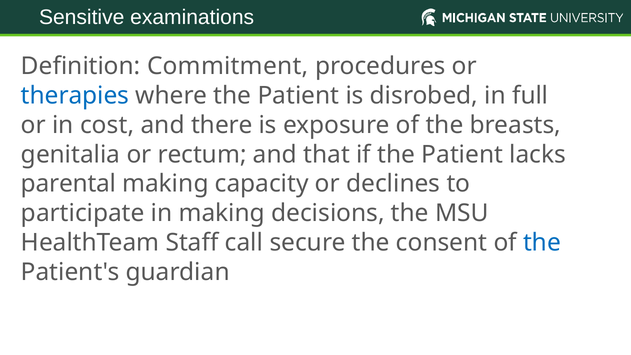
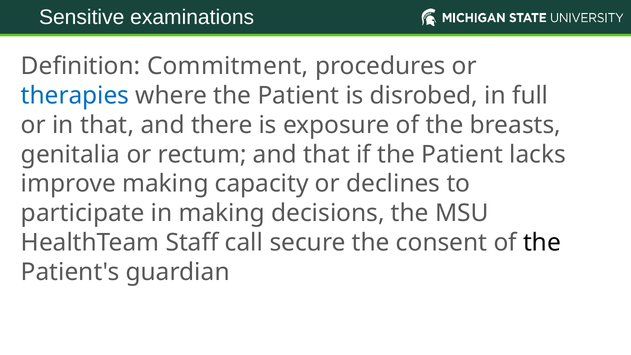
in cost: cost -> that (107, 125)
parental: parental -> improve (69, 184)
the colour: blue -> black (542, 243)
